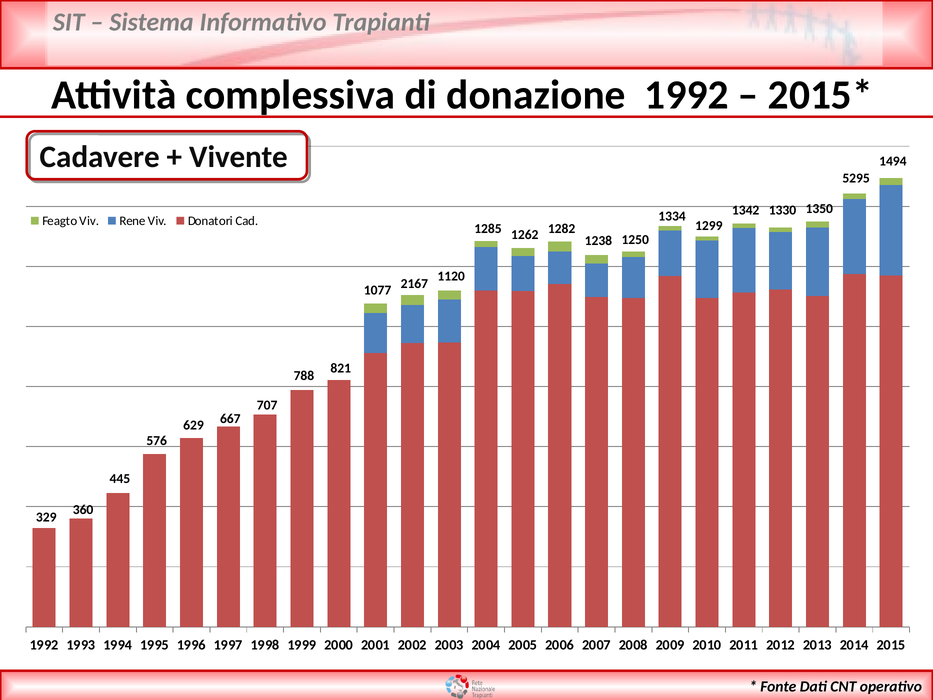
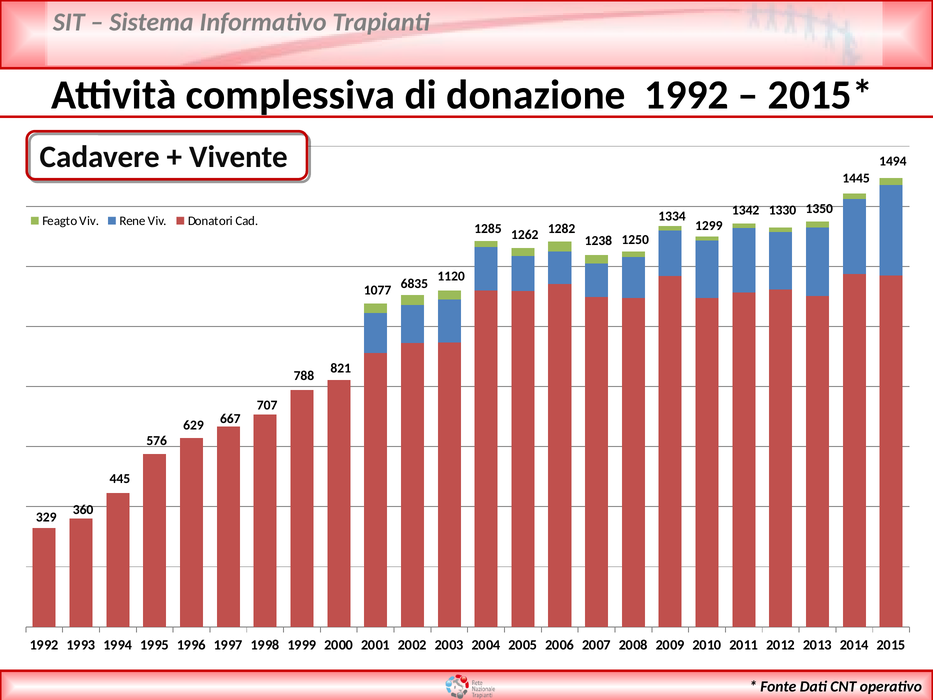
5295: 5295 -> 1445 (856, 178)
2167: 2167 -> 6835 (414, 284)
